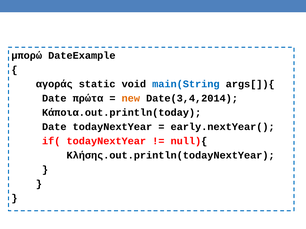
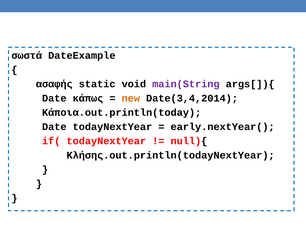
μπορώ: μπορώ -> σωστά (27, 56)
αγοράς: αγοράς -> ασαφής (54, 84)
main(String colour: blue -> purple (186, 84)
πρώτα: πρώτα -> κάπως (88, 98)
